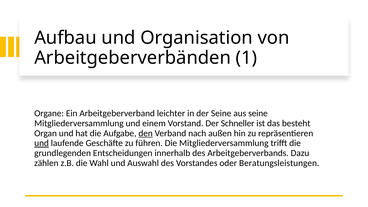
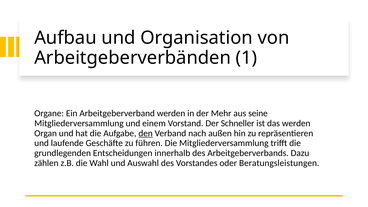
Arbeitgeberverband leichter: leichter -> werden (171, 113)
der Seine: Seine -> Mehr (221, 113)
das besteht: besteht -> werden (296, 123)
und underline: present -> none (42, 143)
